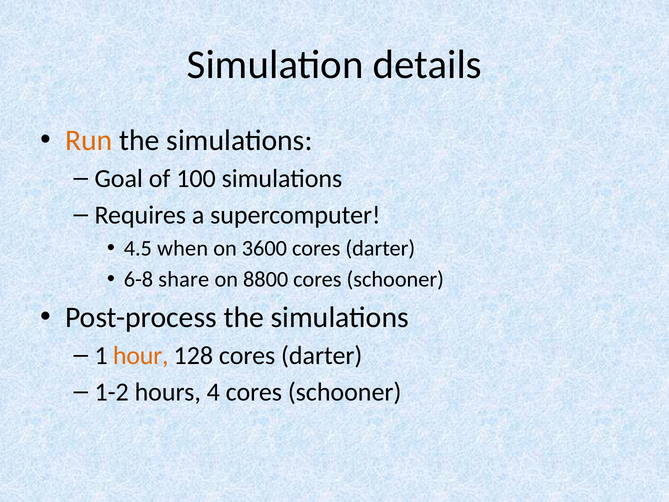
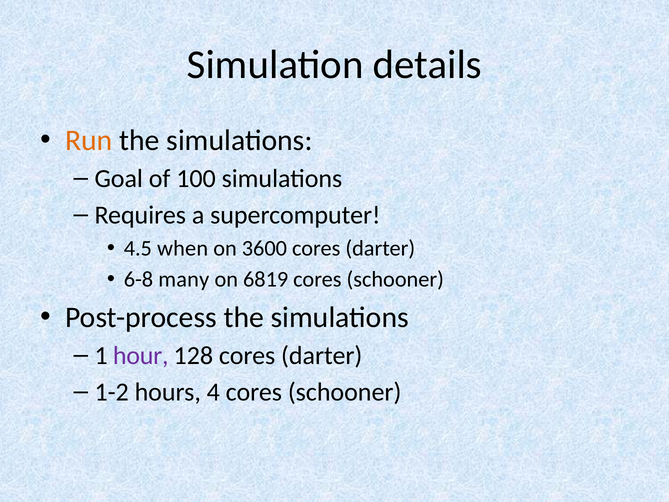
share: share -> many (184, 279)
8800: 8800 -> 6819 (266, 279)
hour colour: orange -> purple (141, 356)
